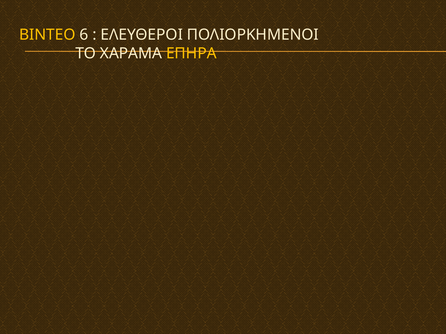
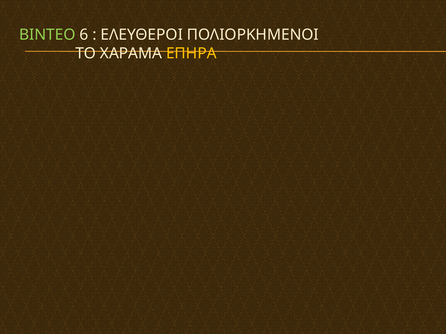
ΒΙΝΤΕΟ colour: yellow -> light green (47, 35)
